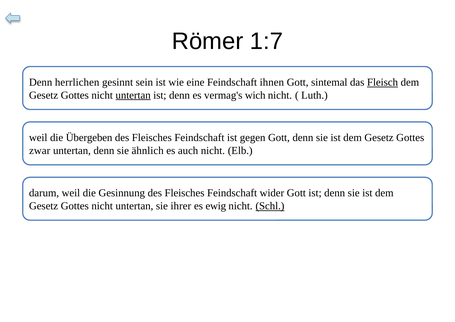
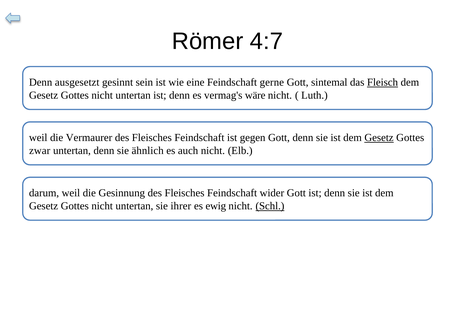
1:7: 1:7 -> 4:7 (266, 41)
herrlichen: herrlichen -> ausgesetzt (77, 82)
ihnen: ihnen -> gerne (272, 82)
untertan underline: present -> none (133, 95)
wich: wich -> wäre (255, 95)
Übergeben: Übergeben -> Vermaurer (89, 138)
Gesetz underline: none -> present (379, 138)
